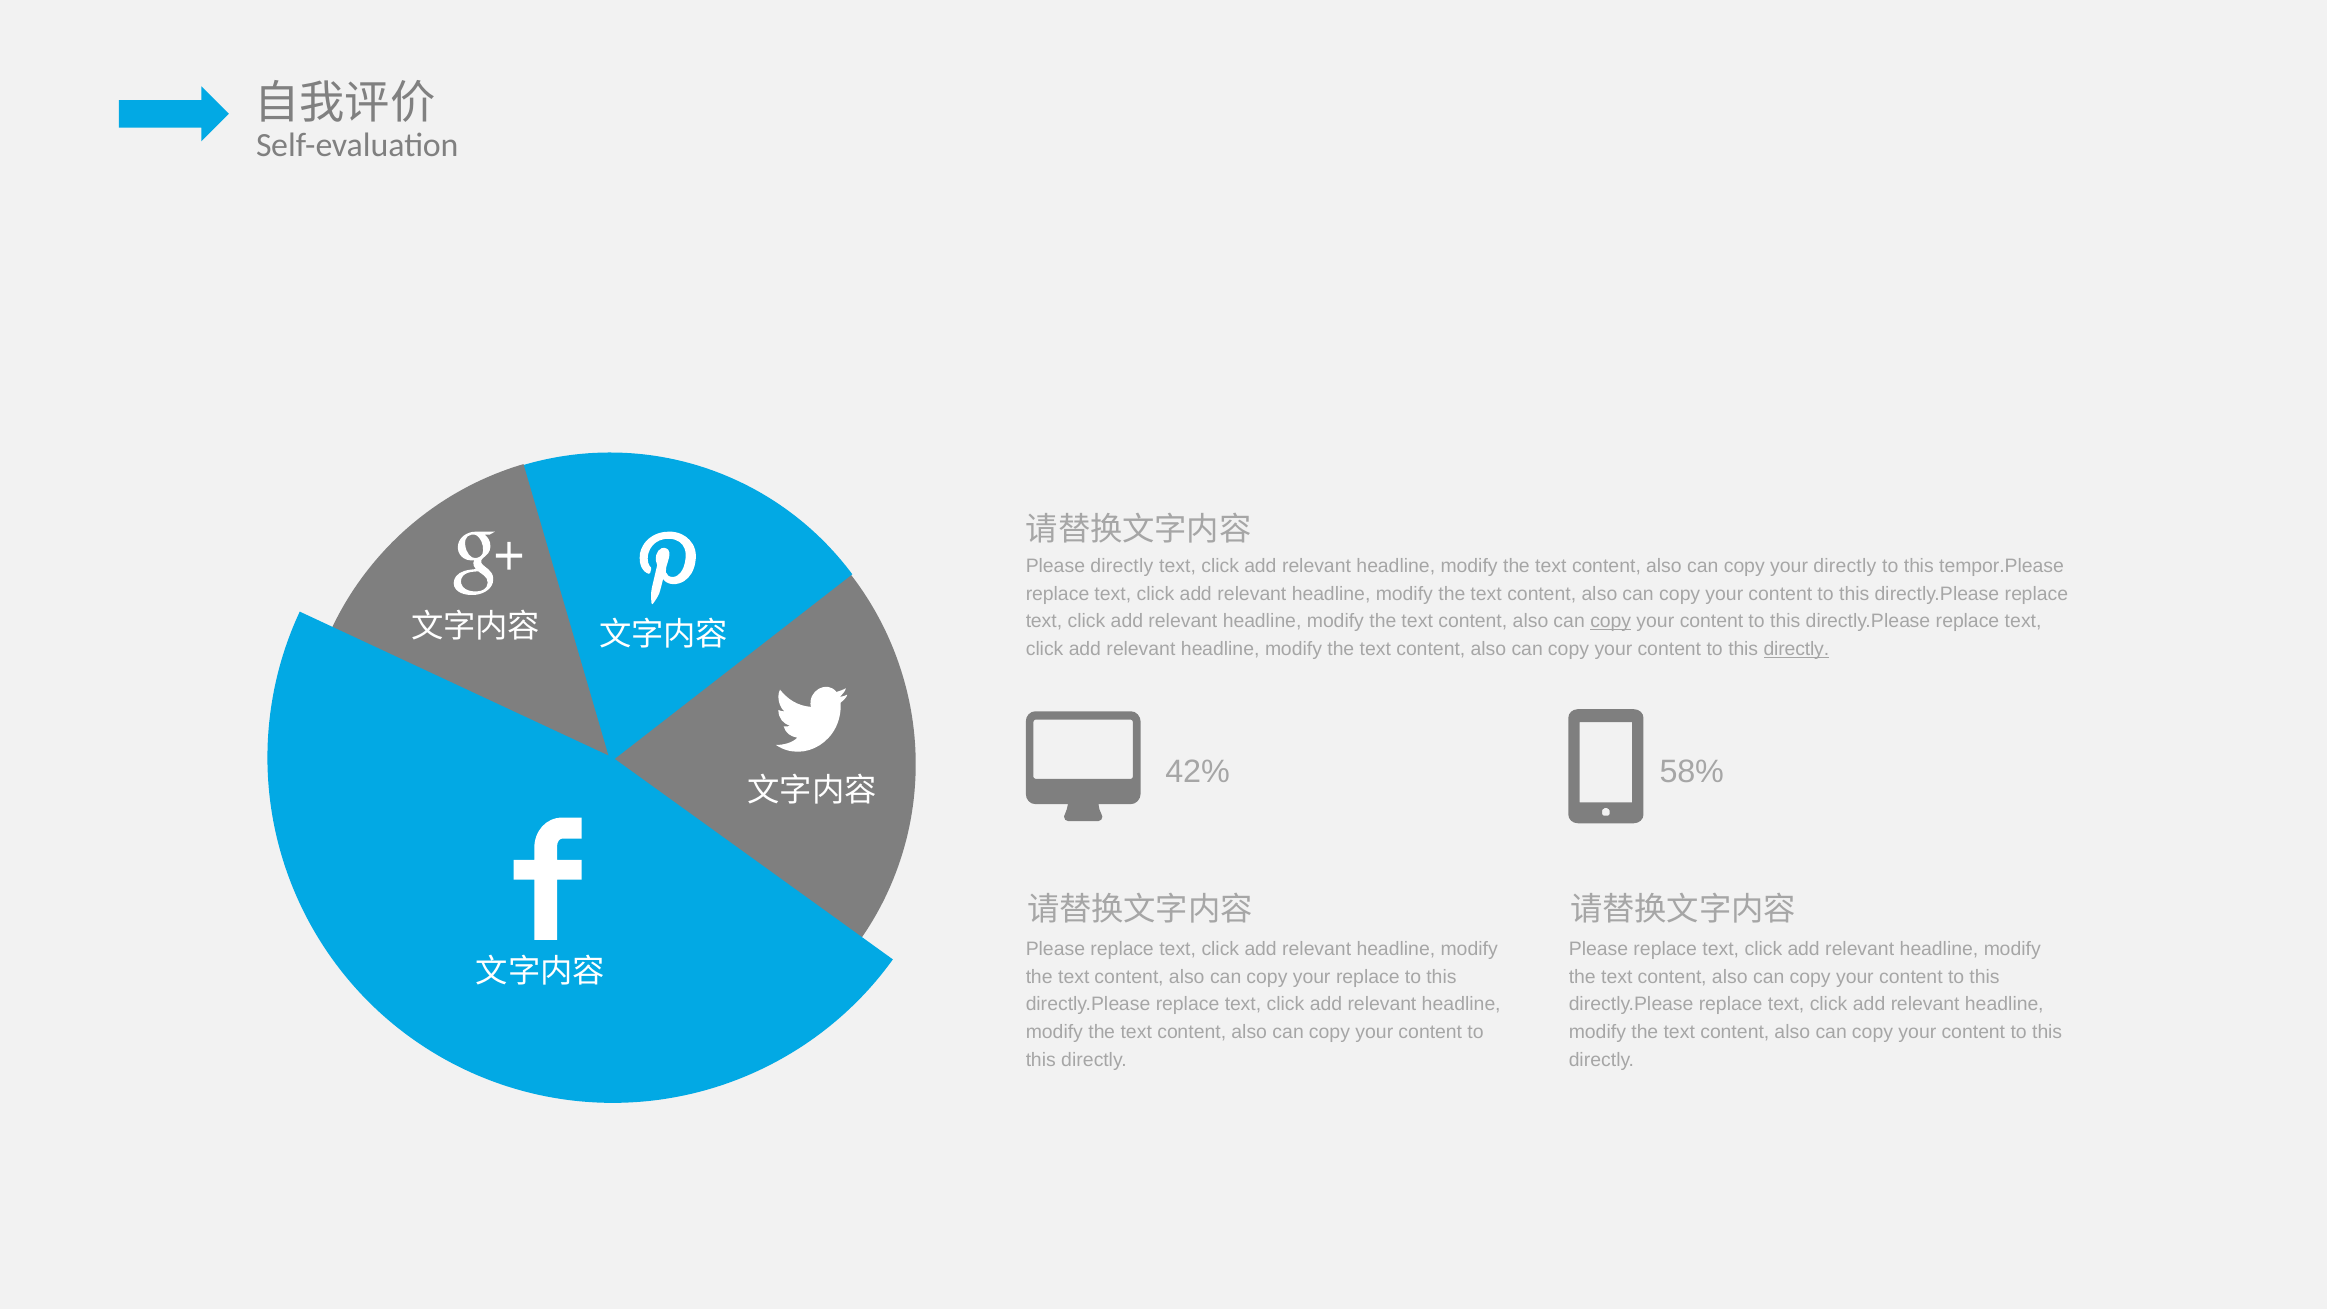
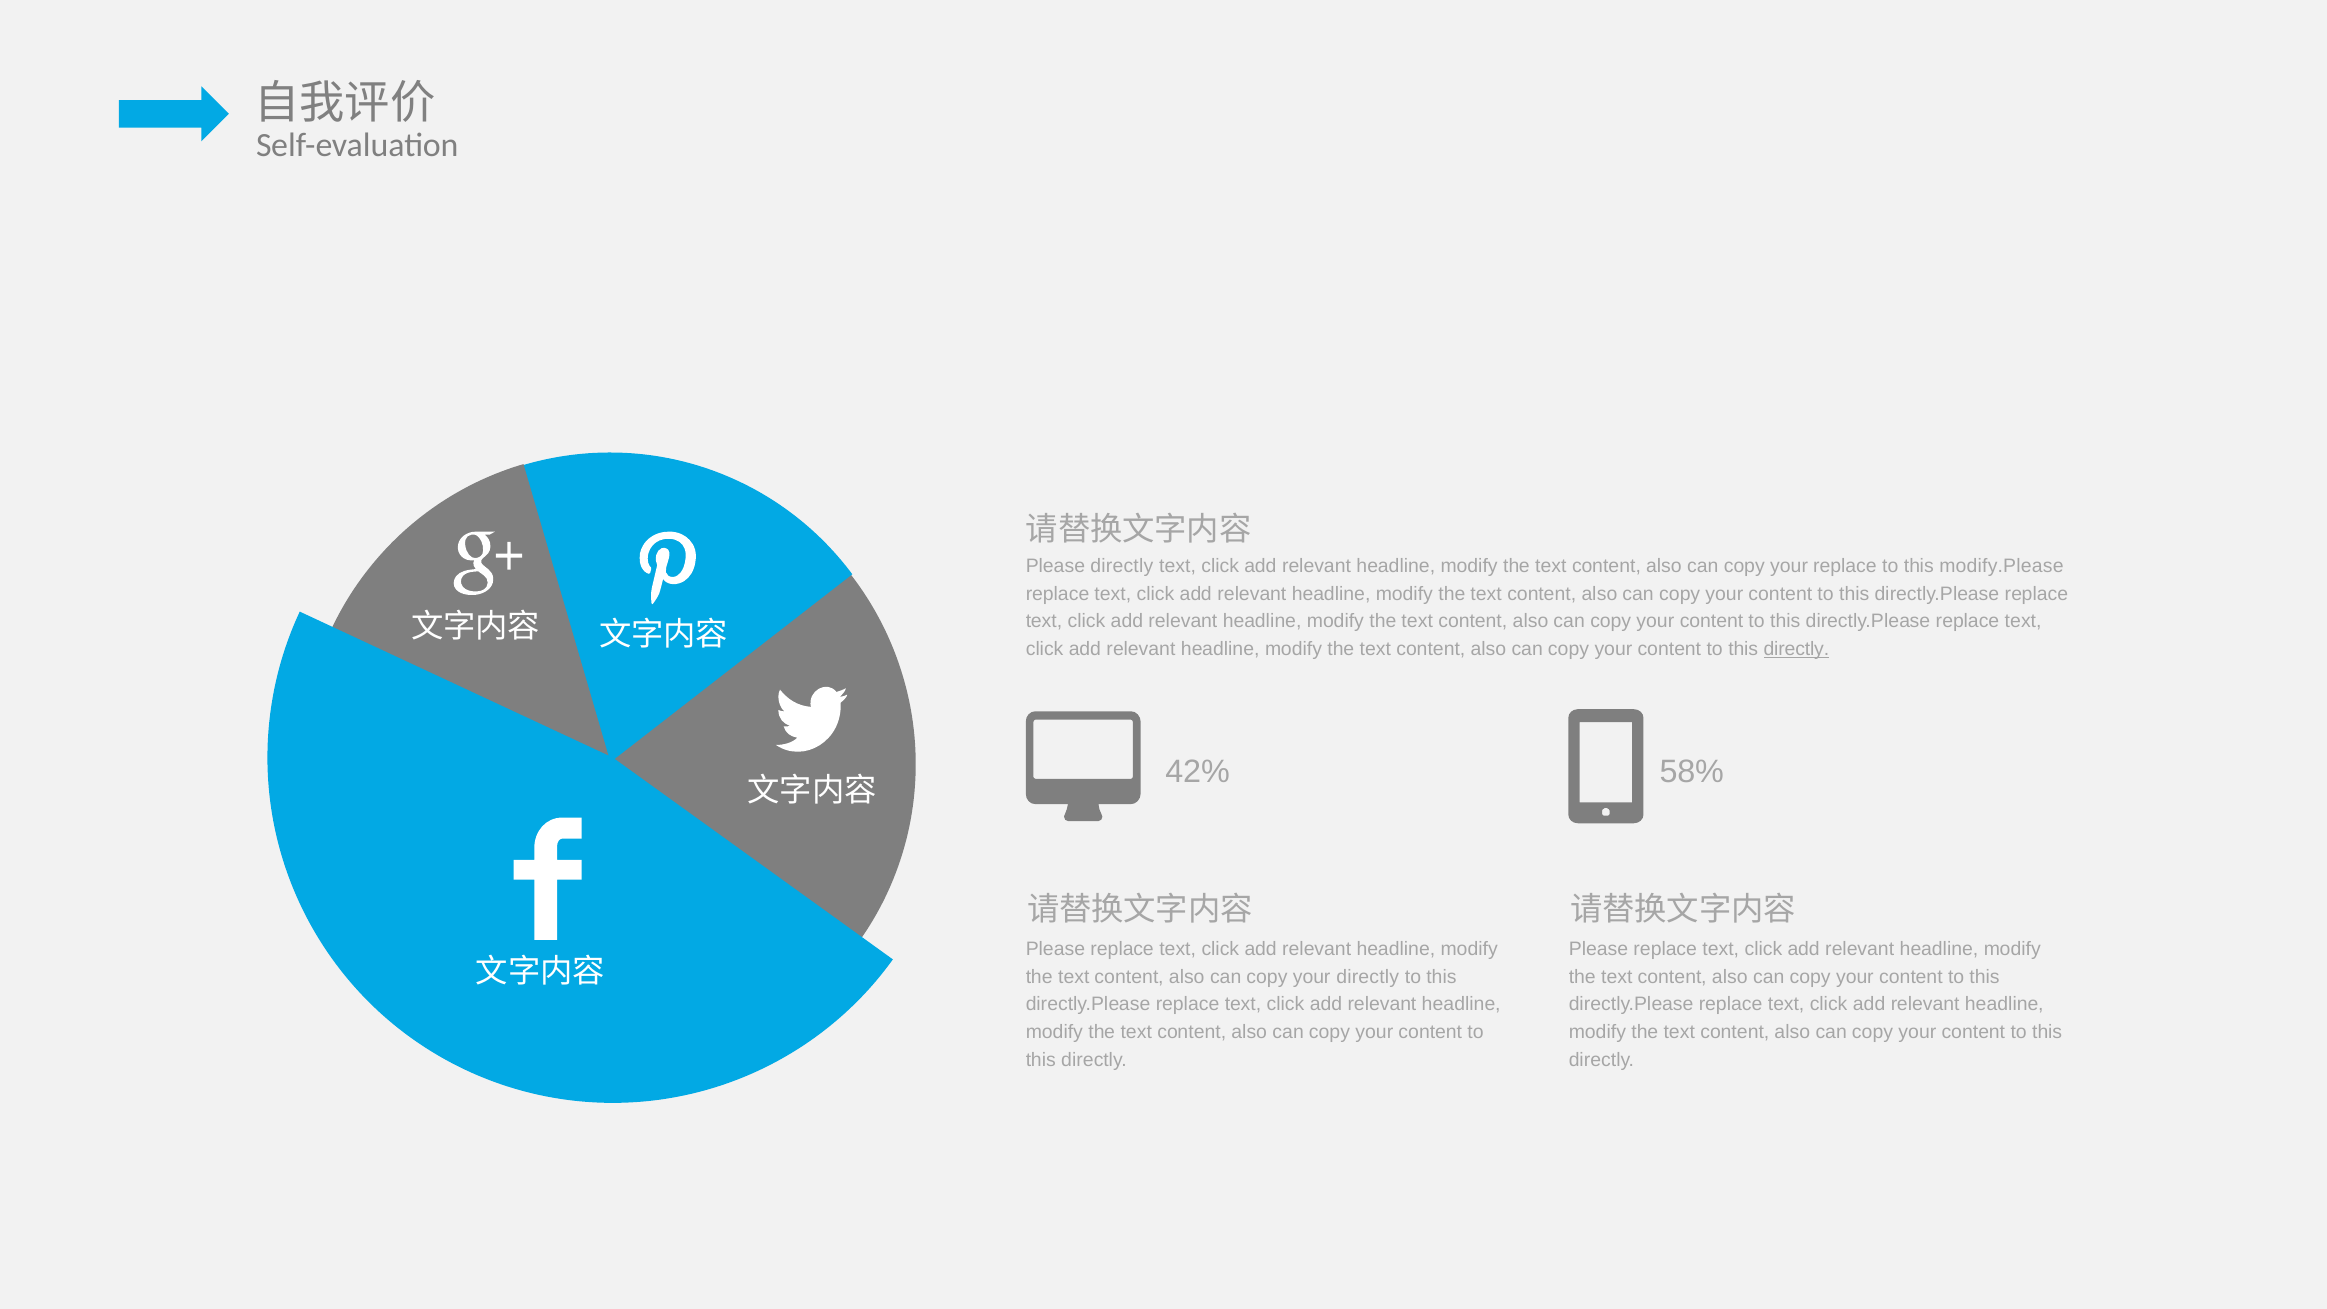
your directly: directly -> replace (1845, 566)
tempor.Please: tempor.Please -> modify.Please (2001, 566)
copy underline: present -> none (1611, 622)
your replace: replace -> directly (1368, 977)
